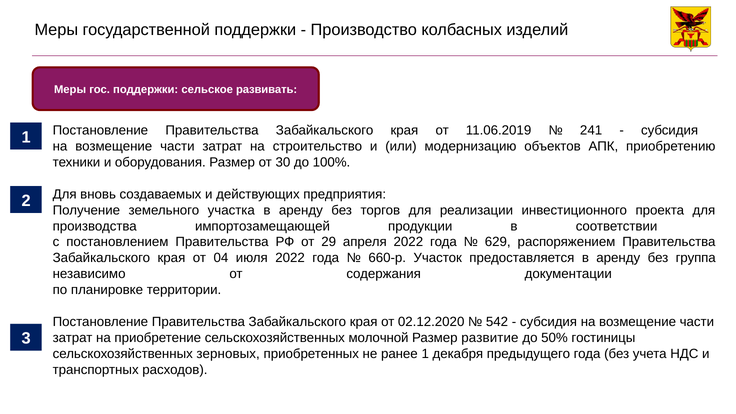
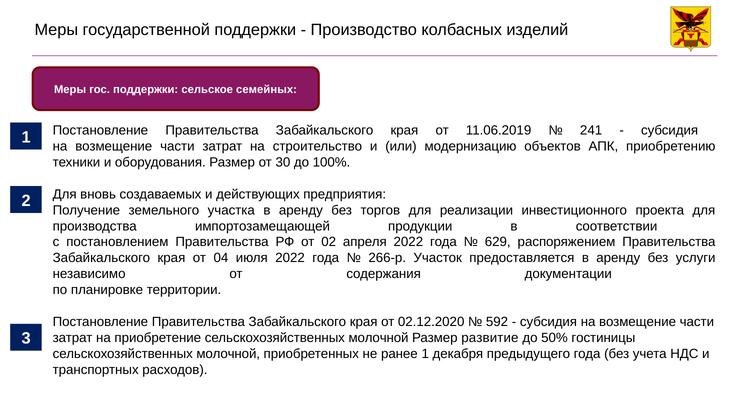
развивать: развивать -> семейных (267, 89)
29: 29 -> 02 (329, 242)
660-р: 660-р -> 266-р (387, 258)
группа: группа -> услуги (696, 258)
542: 542 -> 592 (497, 322)
зерновых: зерновых -> молочной (228, 354)
